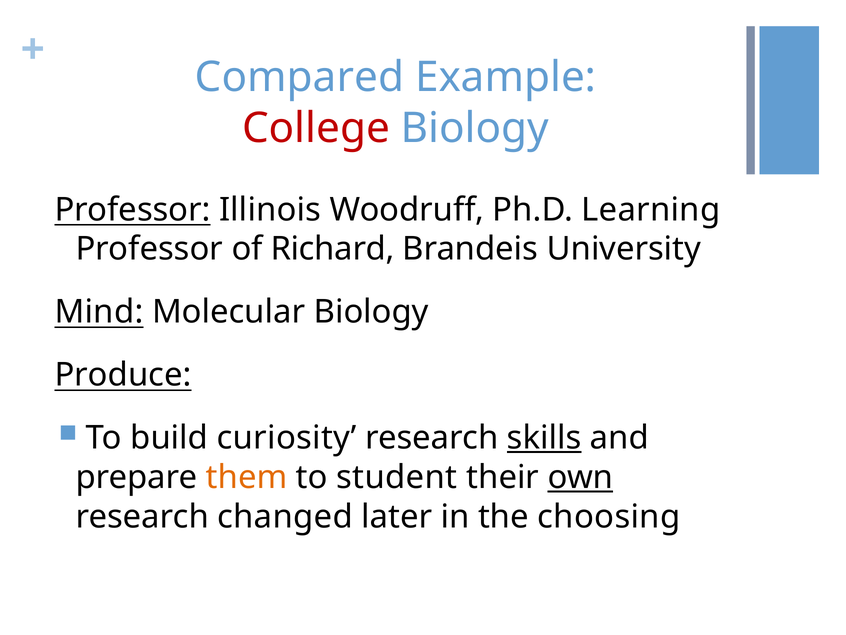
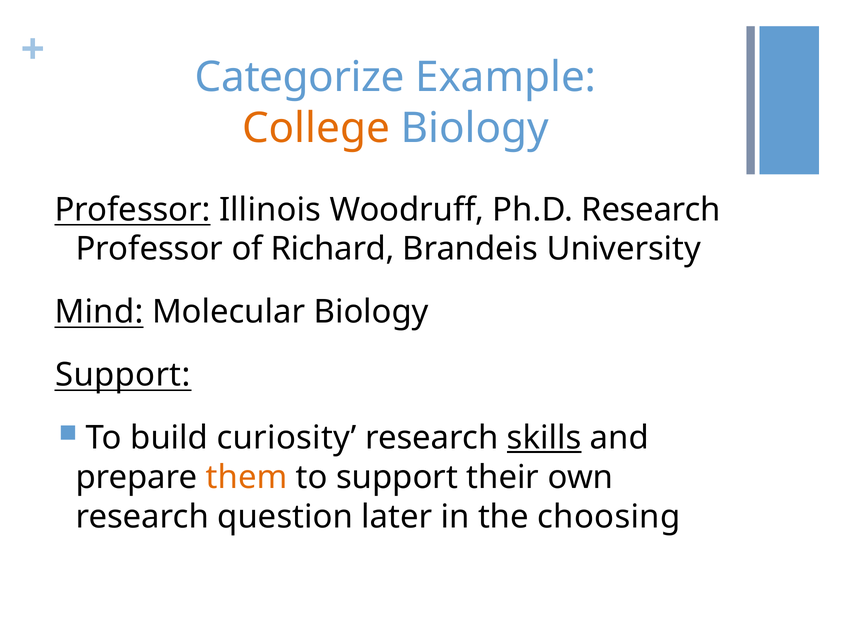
Compared: Compared -> Categorize (300, 77)
College colour: red -> orange (316, 128)
Ph.D Learning: Learning -> Research (651, 210)
Produce: Produce -> Support (123, 375)
to student: student -> support (397, 477)
own underline: present -> none (580, 477)
changed: changed -> question (285, 516)
